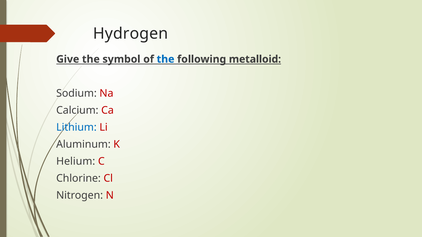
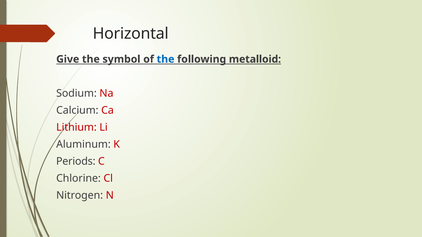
Hydrogen: Hydrogen -> Horizontal (131, 34)
Lithium colour: blue -> red (76, 128)
Helium: Helium -> Periods (76, 162)
